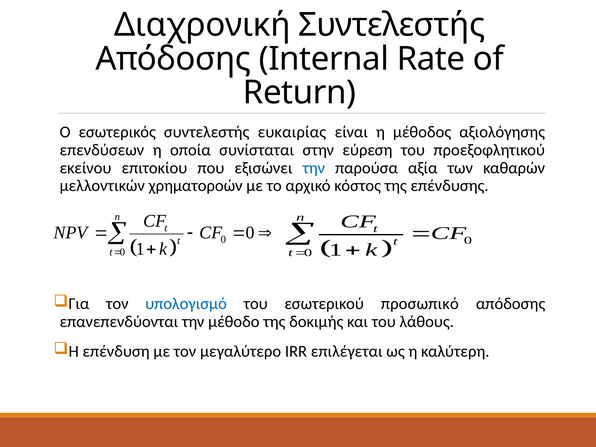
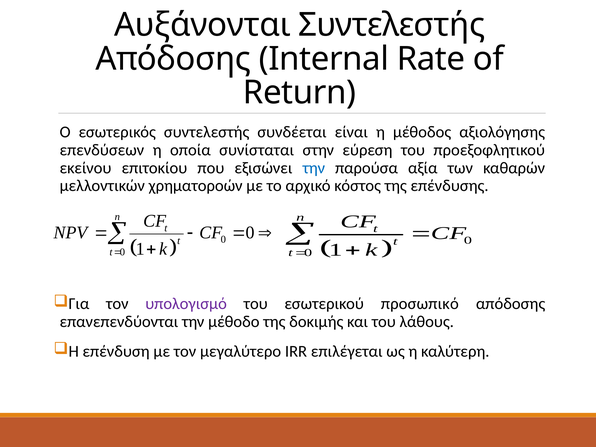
Διαχρονική: Διαχρονική -> Αυξάνονται (202, 25)
ευκαιρίας: ευκαιρίας -> συνδέεται (292, 132)
υπολογισμό colour: blue -> purple (186, 304)
